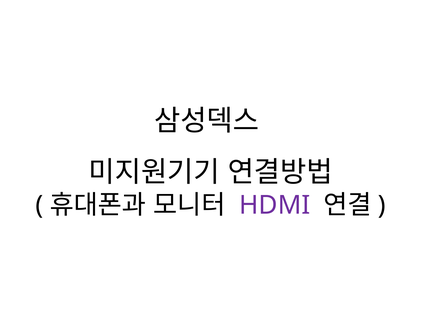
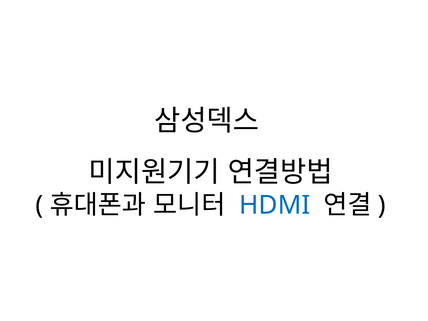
HDMI colour: purple -> blue (275, 205)
